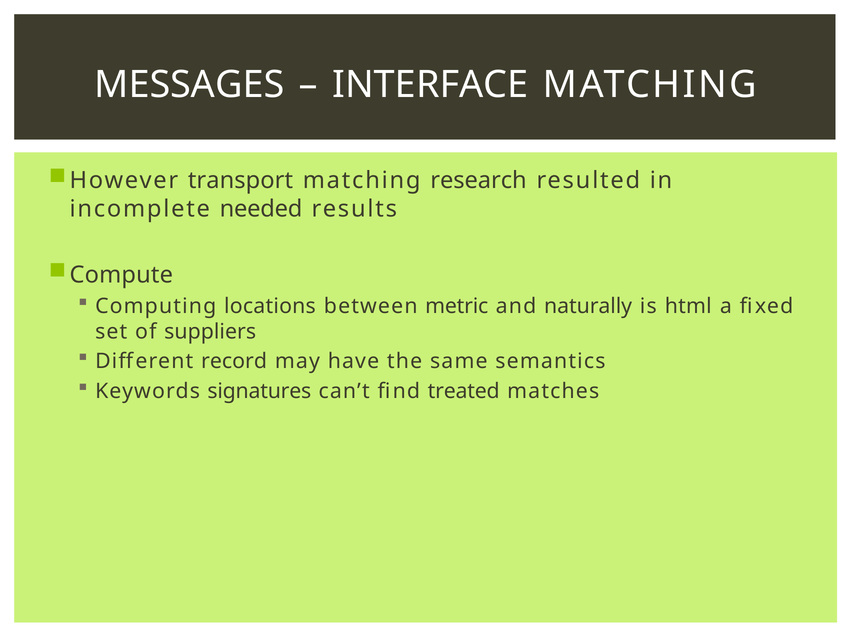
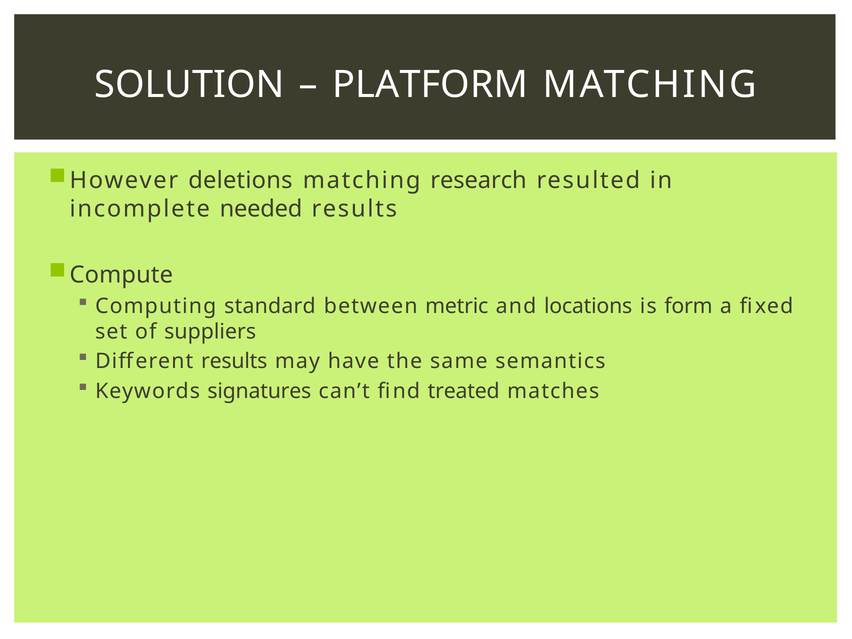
MESSAGES: MESSAGES -> SOLUTION (189, 85)
INTERFACE: INTERFACE -> PLATFORM (430, 85)
transport: transport -> deletions (240, 180)
locations: locations -> standard (270, 306)
naturally: naturally -> locations (588, 306)
html: html -> form (688, 306)
Different record: record -> results (234, 361)
